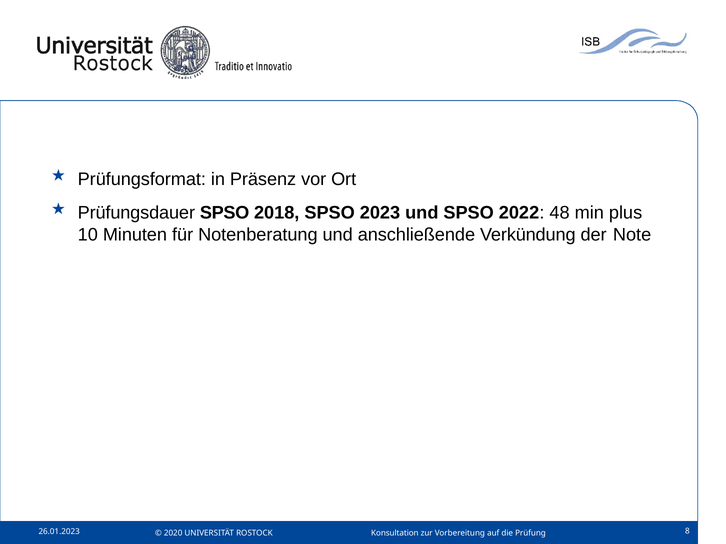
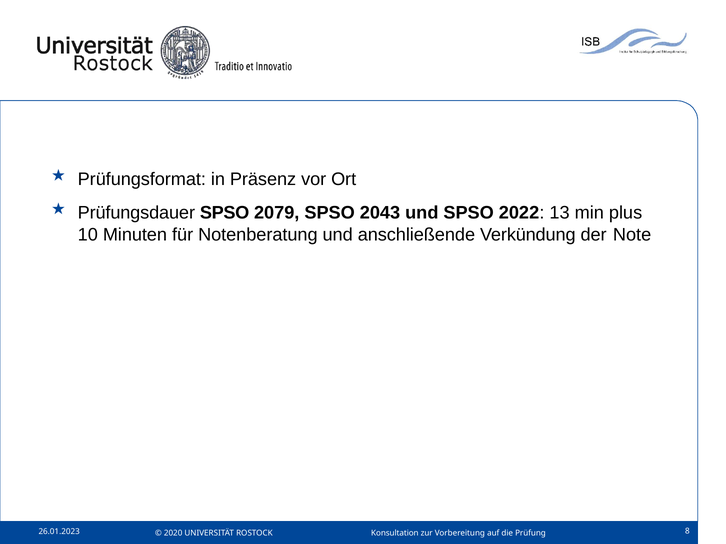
2018: 2018 -> 2079 (277, 213)
2023: 2023 -> 2043 (380, 213)
48: 48 -> 13 (560, 213)
